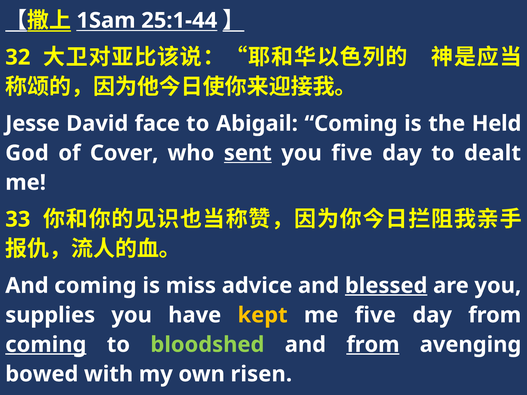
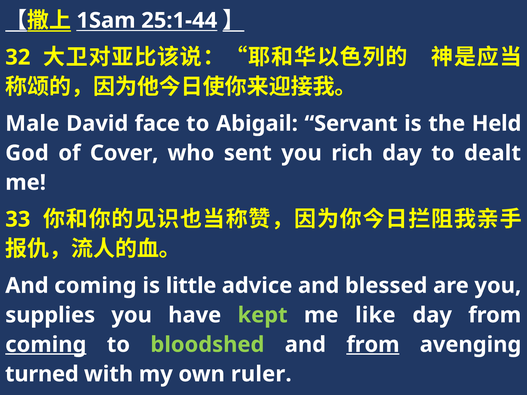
Jesse: Jesse -> Male (32, 124)
Abigail Coming: Coming -> Servant (351, 124)
sent underline: present -> none (248, 153)
you five: five -> rich (352, 153)
miss: miss -> little (191, 286)
blessed underline: present -> none (386, 286)
kept colour: yellow -> light green (263, 315)
me five: five -> like (375, 315)
bowed: bowed -> turned (42, 374)
risen: risen -> ruler (261, 374)
